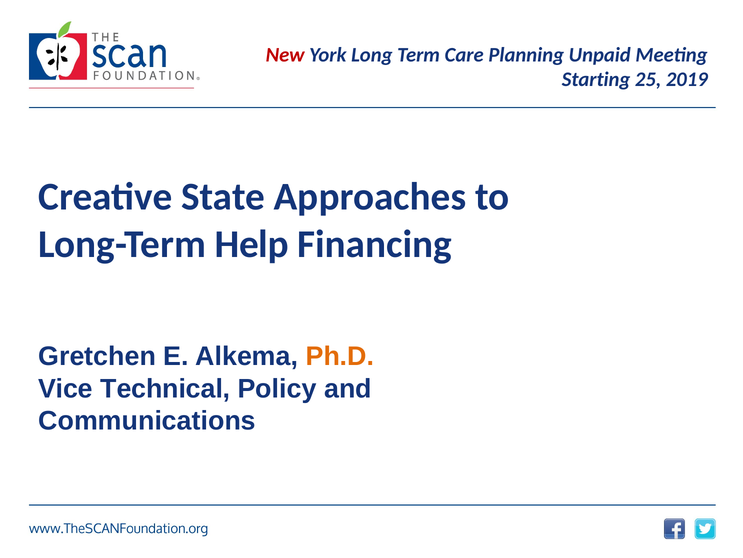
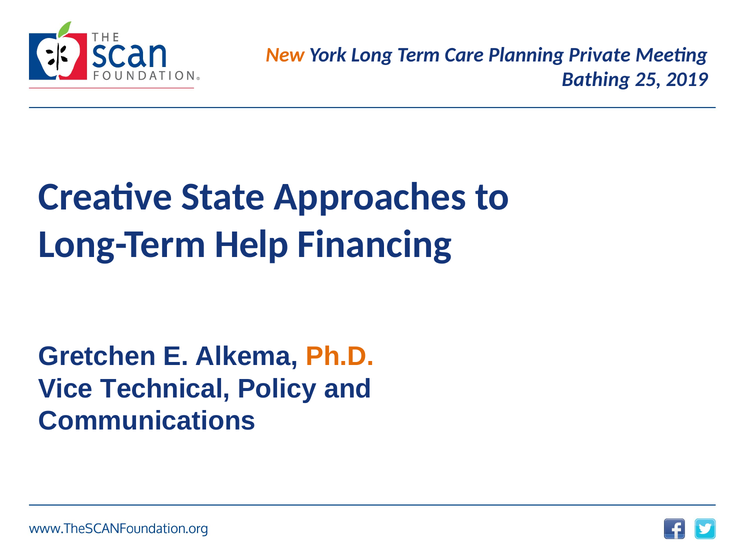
New colour: red -> orange (285, 55)
Unpaid: Unpaid -> Private (600, 55)
Starting: Starting -> Bathing (596, 79)
